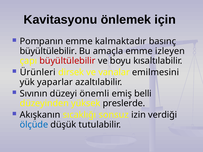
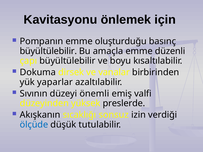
kalmaktadır: kalmaktadır -> oluşturduğu (121, 41)
izleyen: izleyen -> düzenli (170, 51)
büyültülebilir colour: red -> black (67, 61)
Ürünleri: Ürünleri -> Dokuma (38, 72)
emilmesini: emilmesini -> birbirinden (156, 72)
belli: belli -> valfi (143, 94)
